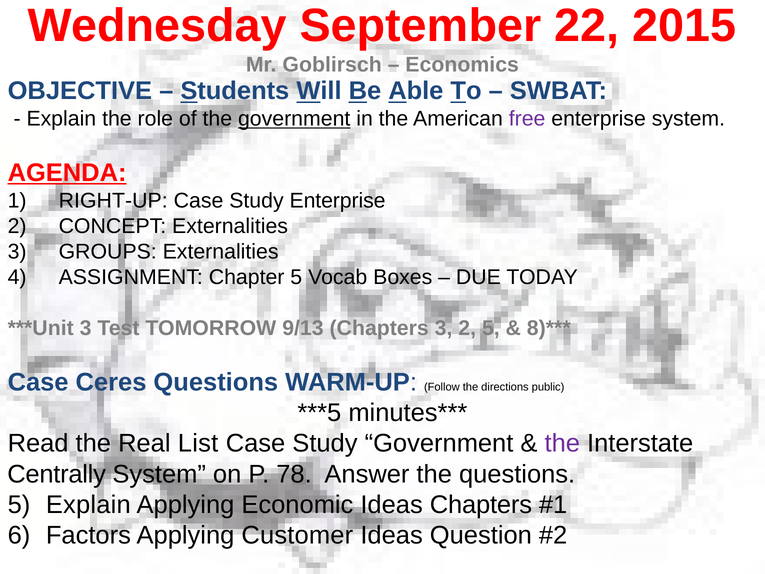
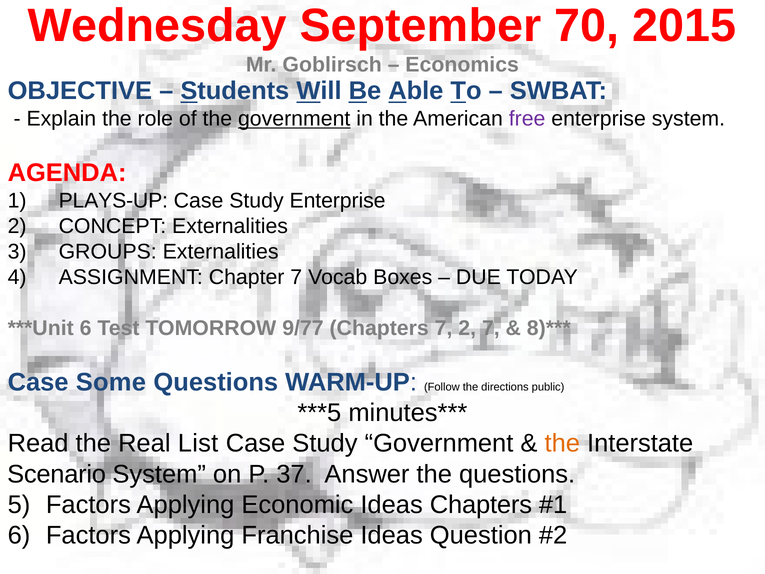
22: 22 -> 70 (587, 26)
AGENDA underline: present -> none (67, 173)
RIGHT-UP: RIGHT-UP -> PLAYS-UP (113, 200)
Chapter 5: 5 -> 7 (296, 277)
3: 3 -> 6 (86, 328)
9/13: 9/13 -> 9/77 (303, 328)
Chapters 3: 3 -> 7 (444, 328)
2 5: 5 -> 7 (491, 328)
Ceres: Ceres -> Some (111, 382)
the colour: purple -> orange (562, 443)
Centrally: Centrally -> Scenario (57, 474)
78: 78 -> 37 (294, 474)
5 Explain: Explain -> Factors (88, 504)
Customer: Customer -> Franchise (297, 535)
